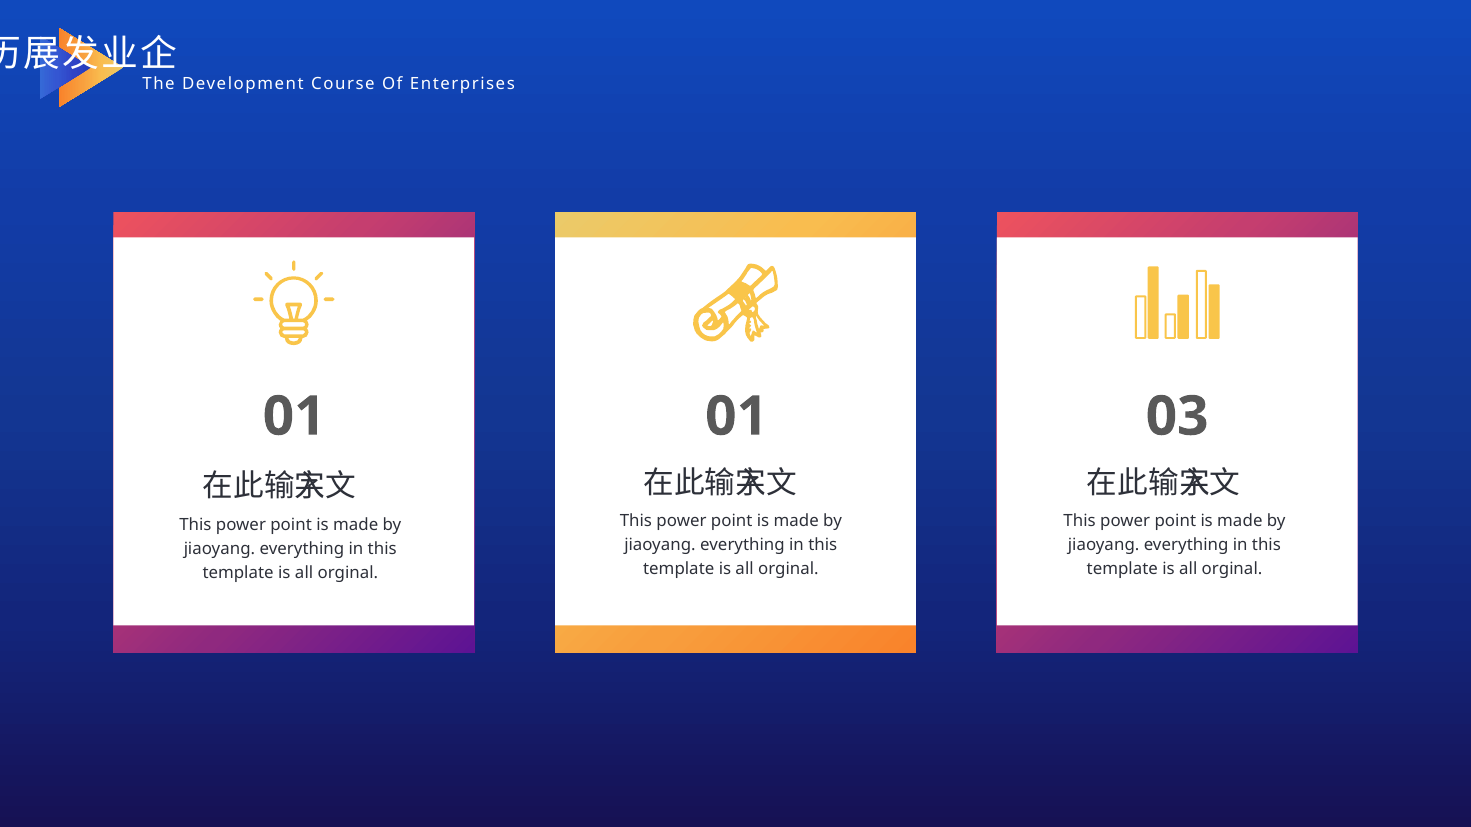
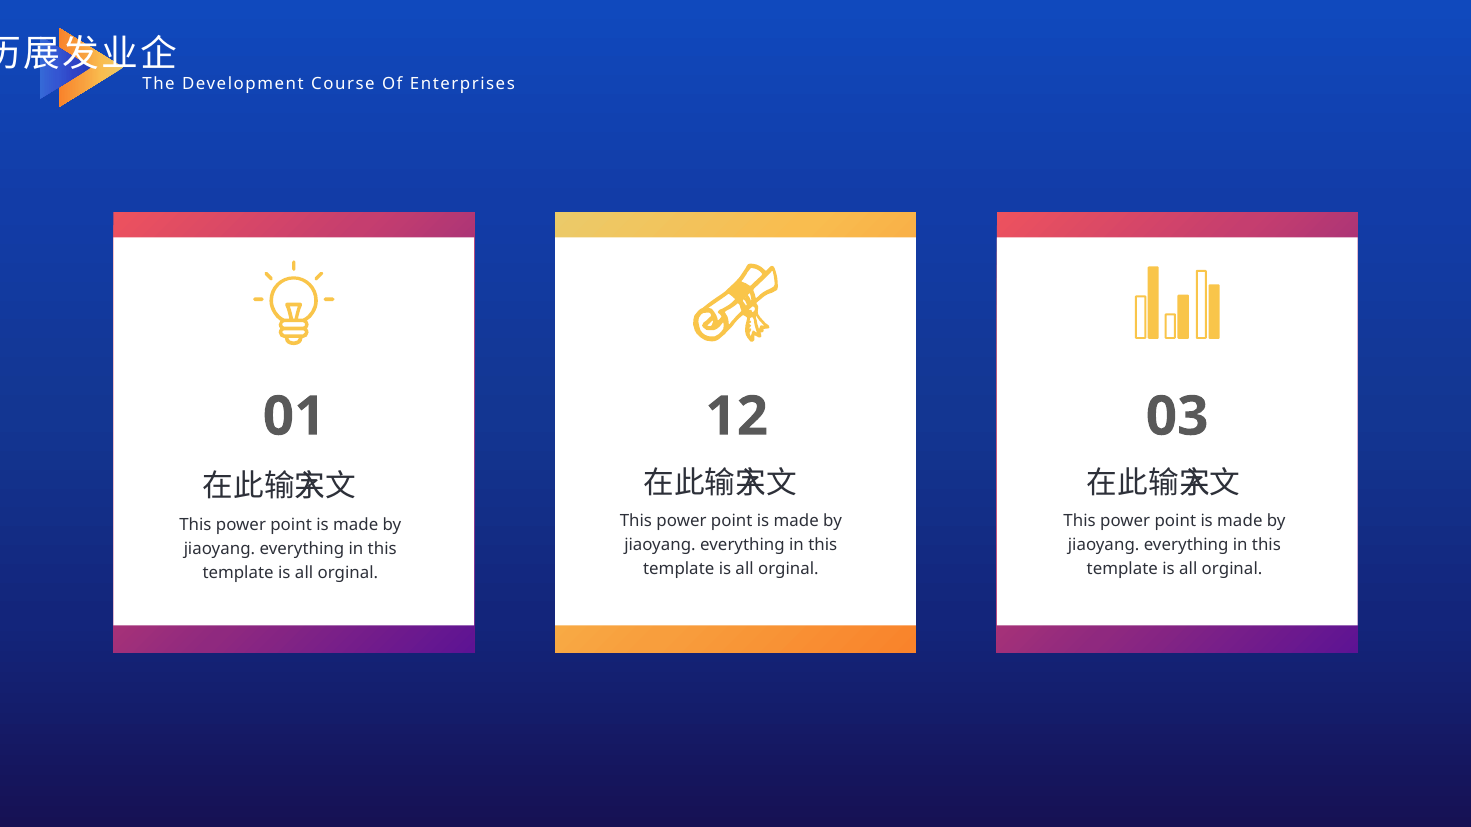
01 01: 01 -> 12 (737, 417)
